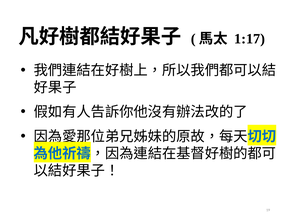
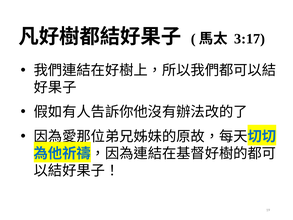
1:17: 1:17 -> 3:17 (250, 39)
